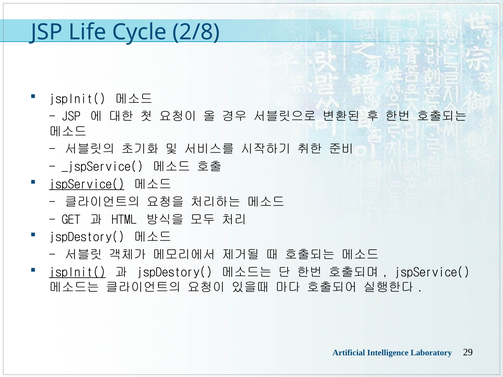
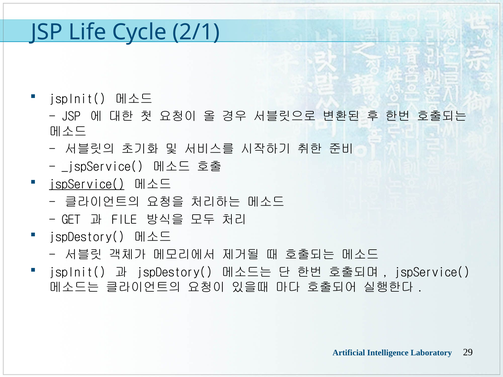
2/8: 2/8 -> 2/1 (196, 32)
HTML: HTML -> FILE (124, 220)
jspInit( underline: present -> none (77, 273)
